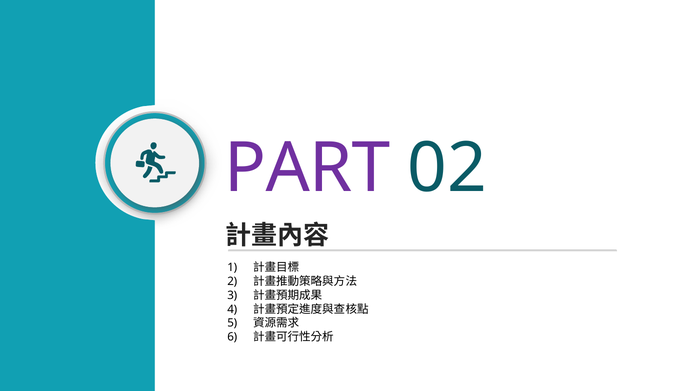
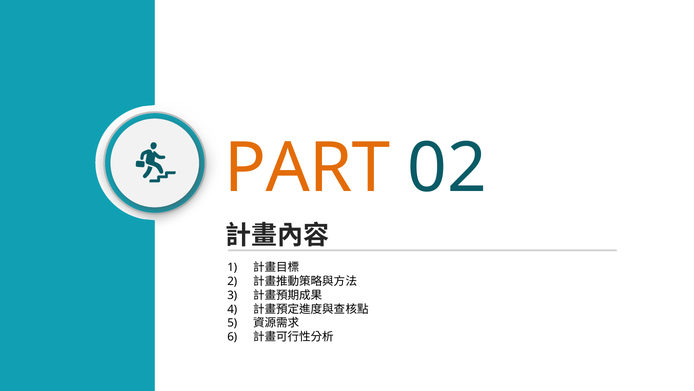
PART colour: purple -> orange (307, 168)
